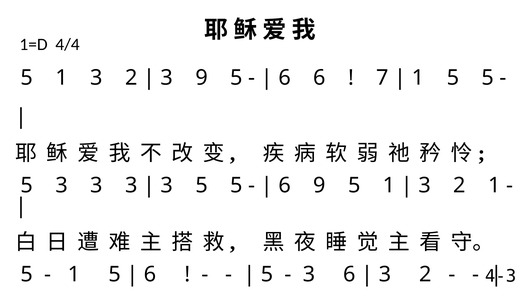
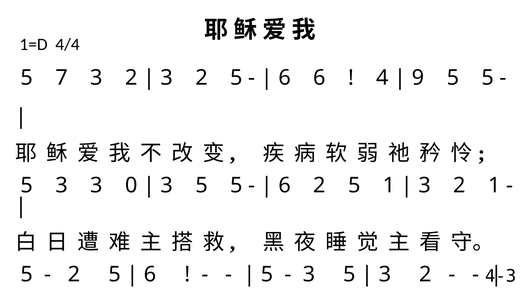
1: 1 -> 7 (62, 78)
9: 9 -> 2 (202, 78)
7: 7 -> 4 (382, 78)
1: 1 -> 9 (418, 78)
3 3 3: 3 -> 0 (131, 186)
6 9: 9 -> 2 (319, 186)
1: 1 -> 2 (74, 275)
6: 6 -> 5 (349, 275)
